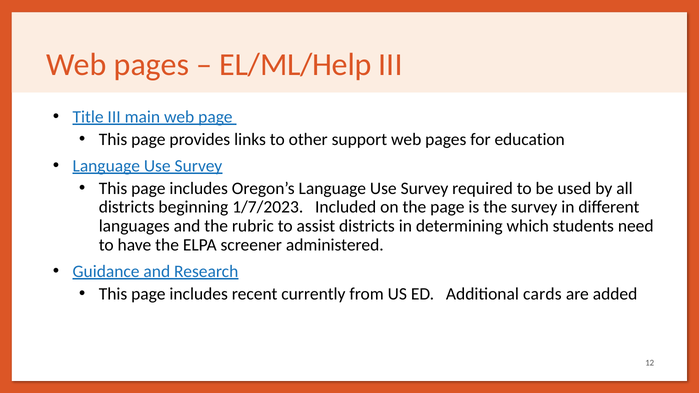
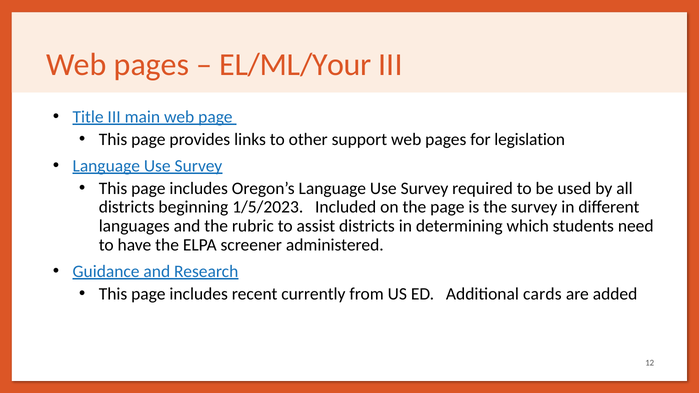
EL/ML/Help: EL/ML/Help -> EL/ML/Your (295, 65)
education: education -> legislation (530, 139)
1/7/2023: 1/7/2023 -> 1/5/2023 (268, 207)
